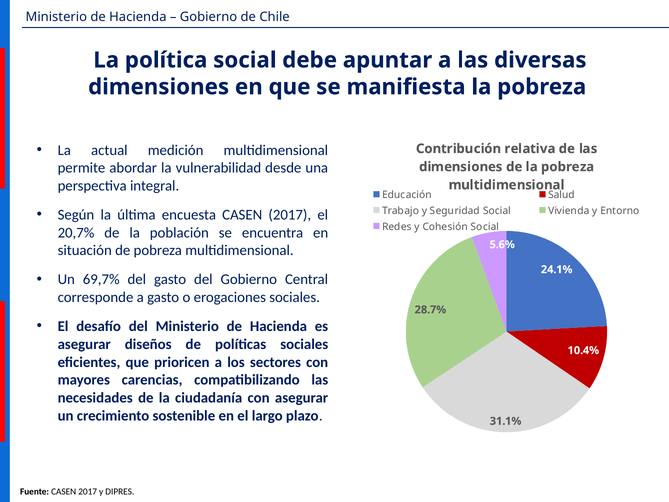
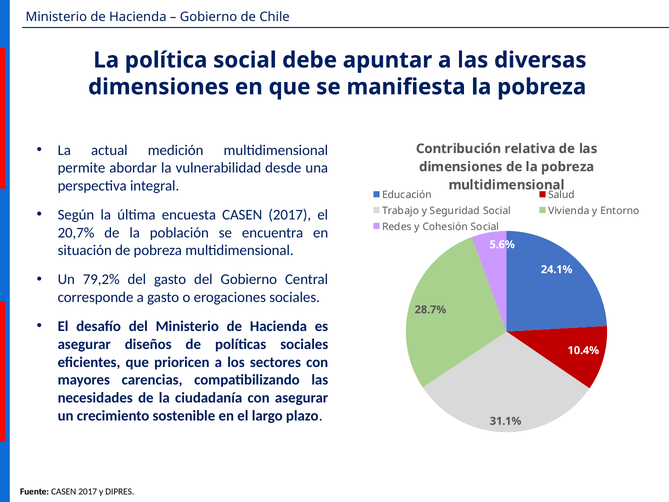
69,7%: 69,7% -> 79,2% (101, 279)
